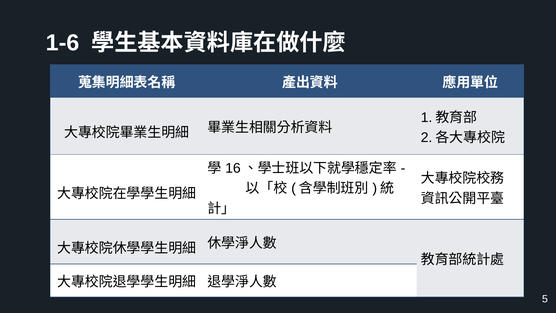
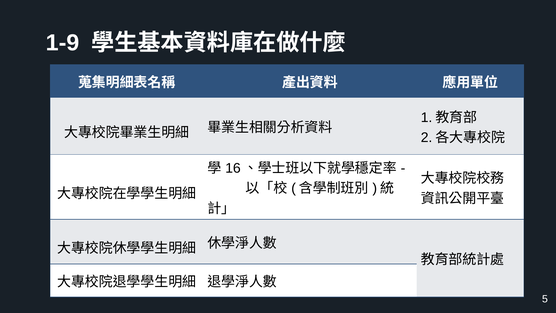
1-6: 1-6 -> 1-9 (63, 43)
